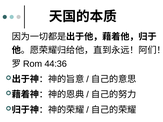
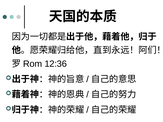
44:36: 44:36 -> 12:36 (56, 64)
